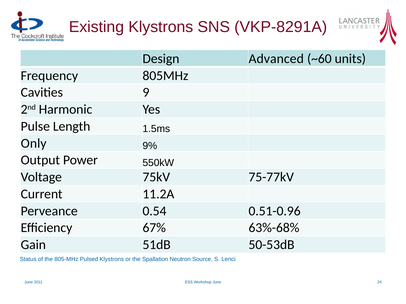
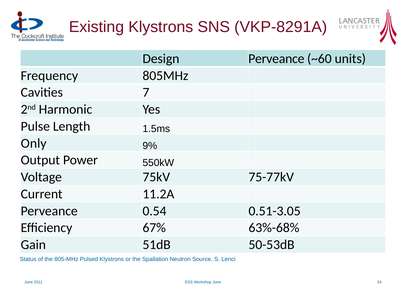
Design Advanced: Advanced -> Perveance (276, 59)
9: 9 -> 7 (146, 93)
0.51-0.96: 0.51-0.96 -> 0.51-3.05 (275, 211)
